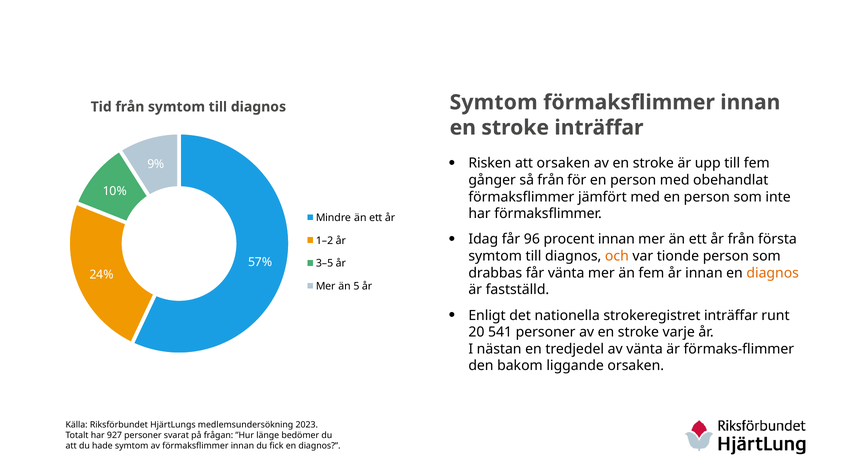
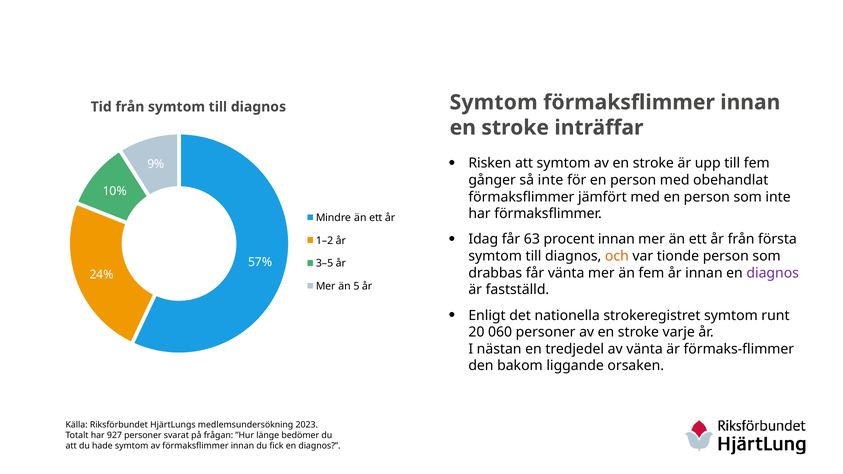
att orsaken: orsaken -> symtom (564, 163)
så från: från -> inte (551, 180)
96: 96 -> 63 (532, 239)
diagnos colour: orange -> purple (773, 273)
strokeregistret inträffar: inträffar -> symtom (731, 315)
541: 541 -> 060 (500, 332)
